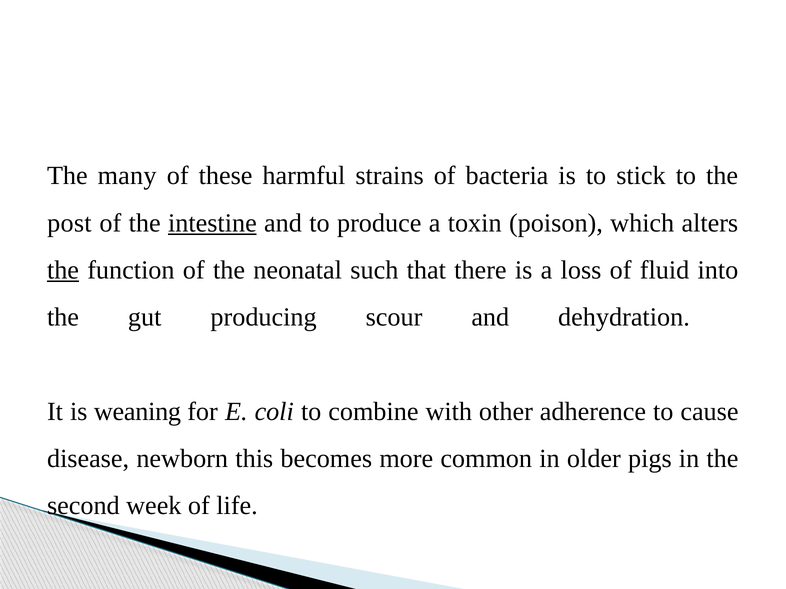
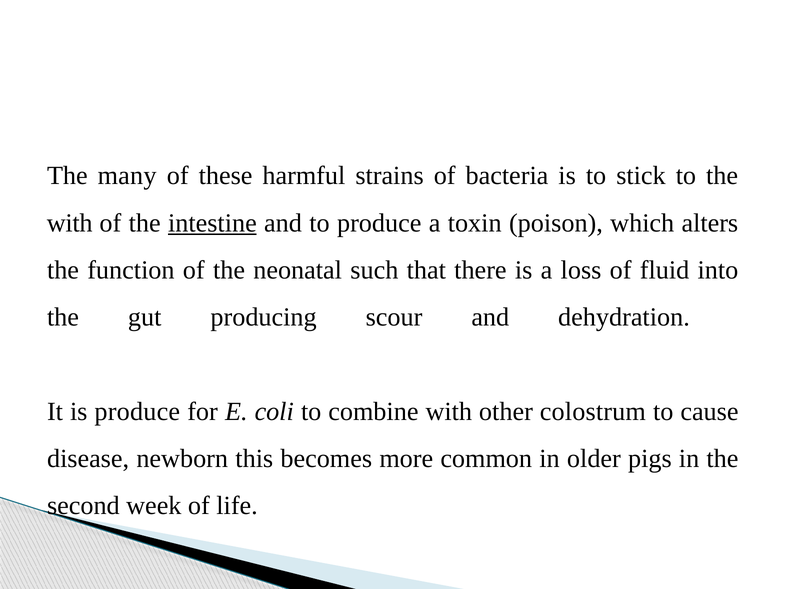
post: post -> with (70, 223)
the underline: present -> none (63, 270)
is weaning: weaning -> produce (137, 412)
adherence: adherence -> colostrum (593, 412)
